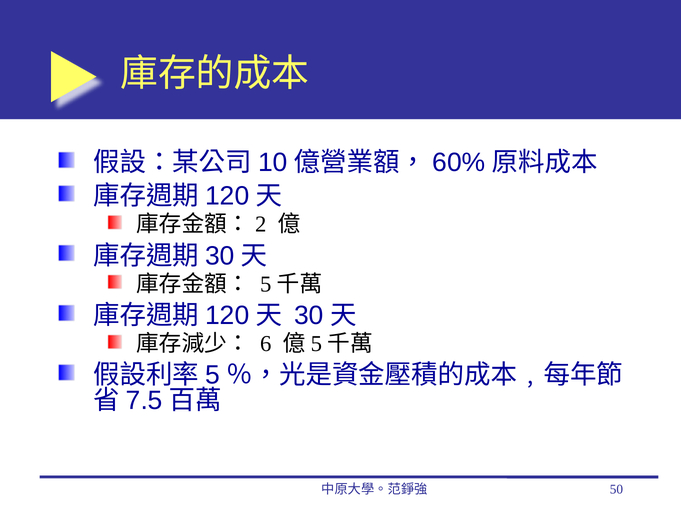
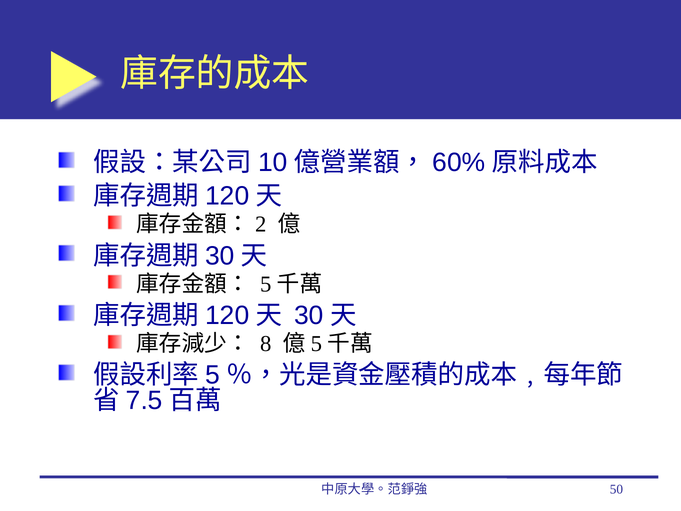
6: 6 -> 8 (266, 344)
